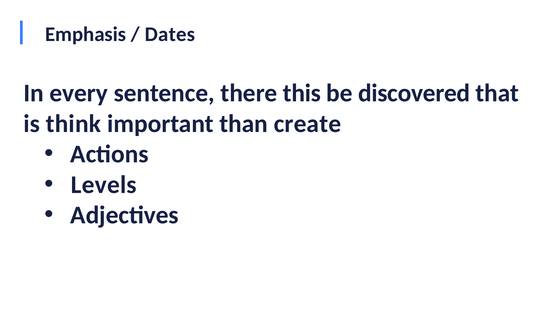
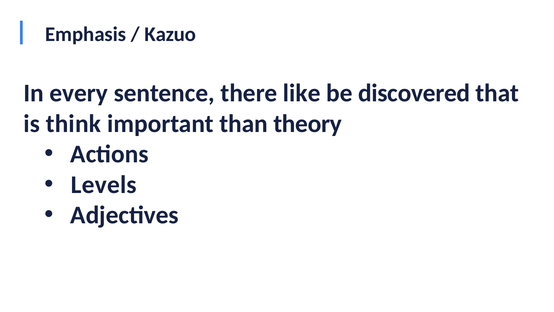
Dates: Dates -> Kazuo (170, 34)
this: this -> like (302, 93)
create: create -> theory (308, 124)
